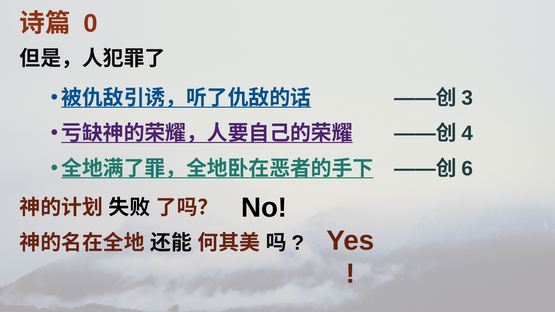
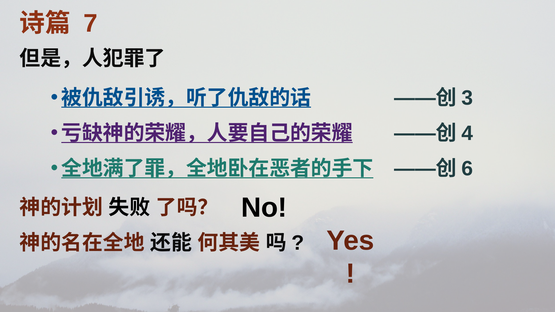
0: 0 -> 7 (91, 23)
